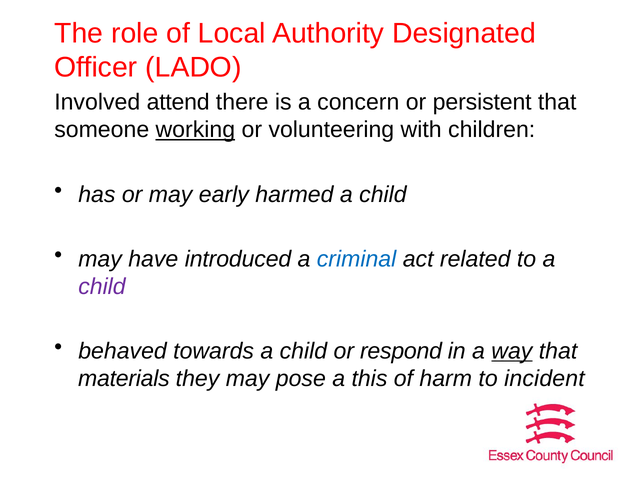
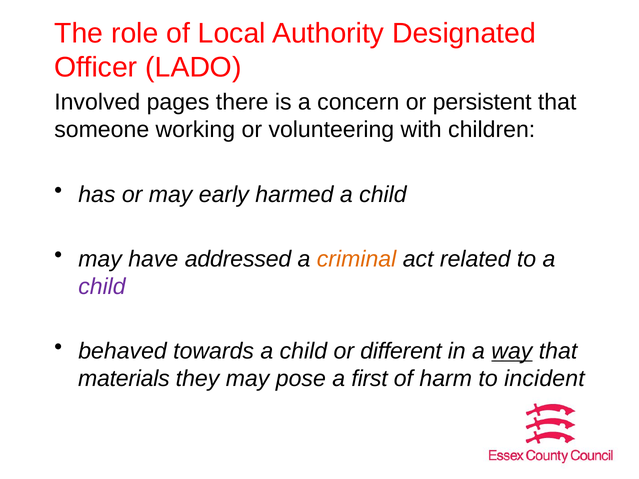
attend: attend -> pages (178, 102)
working underline: present -> none (195, 130)
introduced: introduced -> addressed (238, 259)
criminal colour: blue -> orange (357, 259)
respond: respond -> different (401, 351)
this: this -> first (370, 379)
